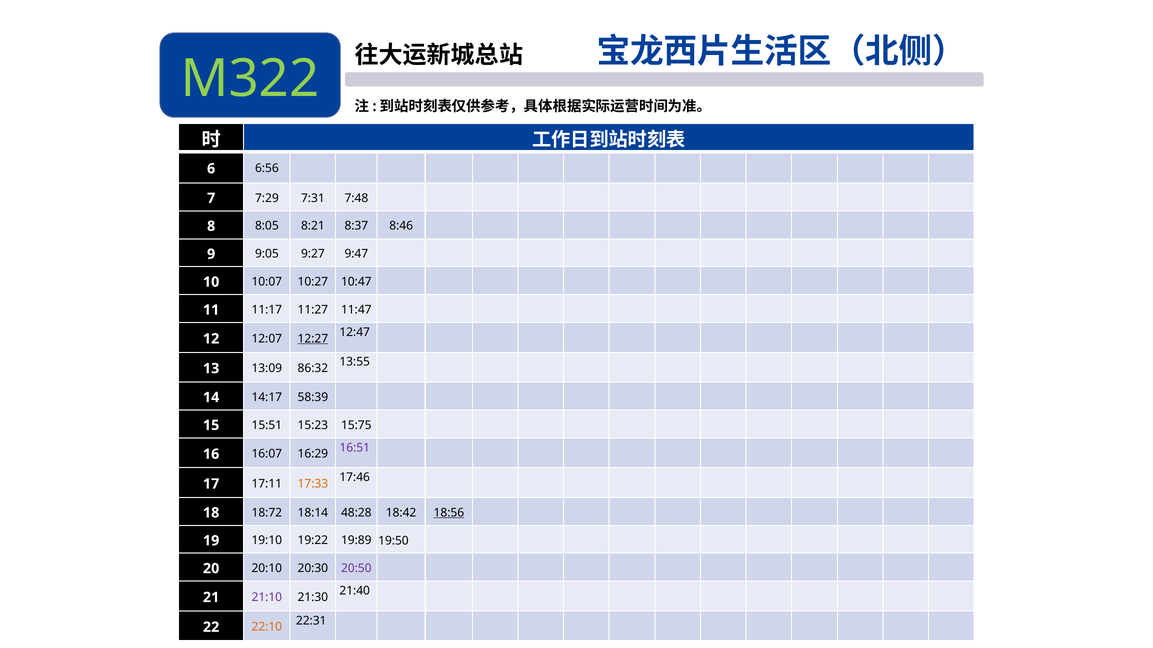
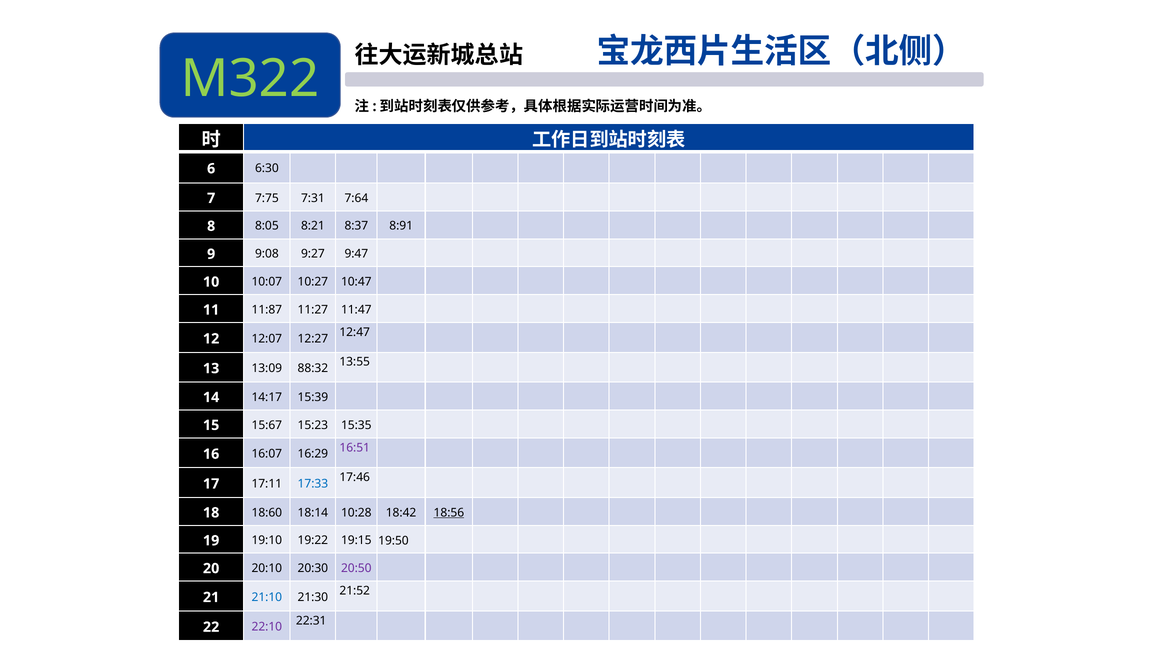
6:56: 6:56 -> 6:30 (267, 169)
7:29: 7:29 -> 7:75 (267, 198)
7:48: 7:48 -> 7:64 (356, 198)
8:46: 8:46 -> 8:91 (401, 226)
9:05: 9:05 -> 9:08 (267, 254)
11:17: 11:17 -> 11:87 (267, 310)
12:27 underline: present -> none (313, 339)
86:32: 86:32 -> 88:32 (313, 369)
58:39: 58:39 -> 15:39 (313, 397)
15:51: 15:51 -> 15:67 (267, 425)
15:75: 15:75 -> 15:35 (356, 425)
17:33 colour: orange -> blue (313, 484)
18:72: 18:72 -> 18:60 (267, 513)
48:28: 48:28 -> 10:28 (356, 513)
19:89: 19:89 -> 19:15 (356, 541)
21:40: 21:40 -> 21:52 (355, 591)
21:10 colour: purple -> blue (267, 598)
22:10 colour: orange -> purple (267, 627)
